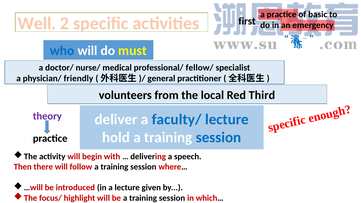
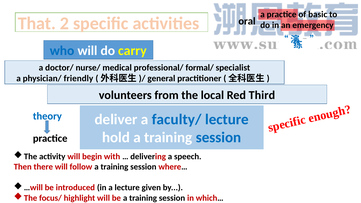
Well: Well -> That (37, 23)
first: first -> oral (247, 21)
must: must -> carry (132, 51)
fellow/: fellow/ -> formal/ (200, 68)
theory colour: purple -> blue (47, 116)
